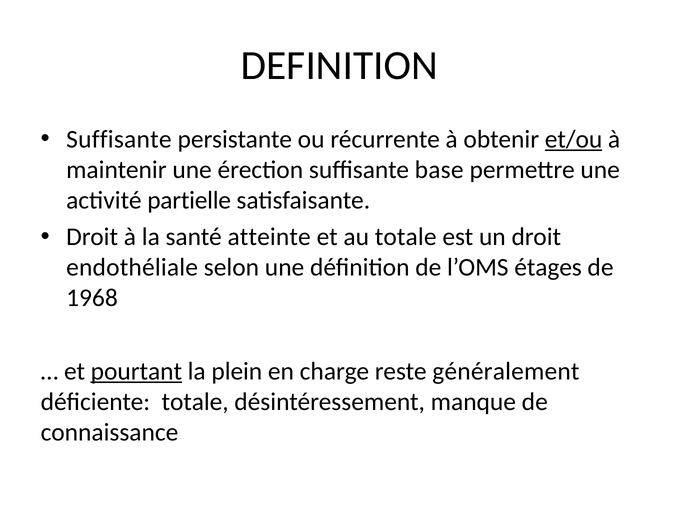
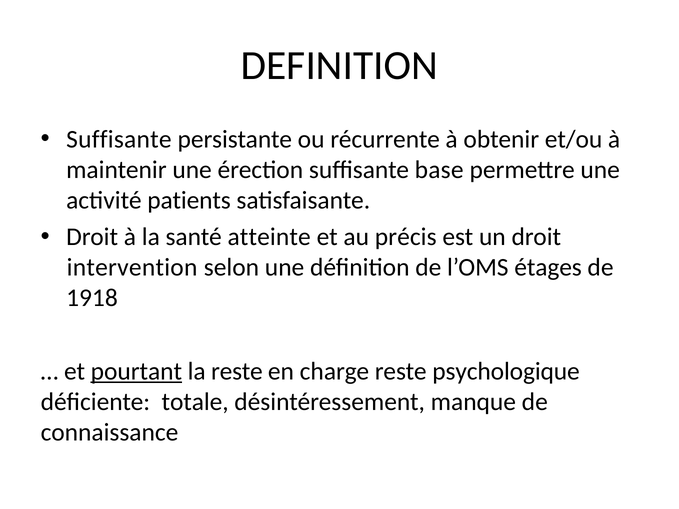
et/ou underline: present -> none (574, 139)
partielle: partielle -> patients (189, 200)
au totale: totale -> précis (406, 237)
endothéliale: endothéliale -> intervention (132, 268)
1968: 1968 -> 1918 (92, 298)
la plein: plein -> reste (237, 371)
généralement: généralement -> psychologique (506, 371)
